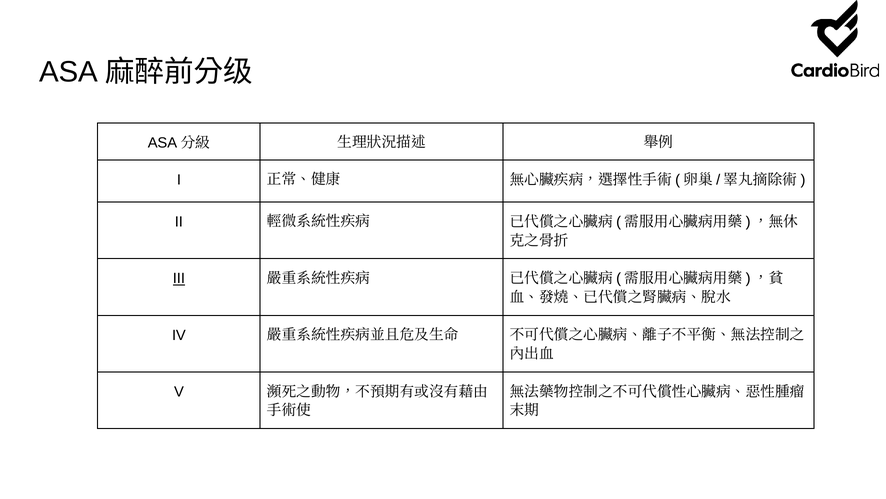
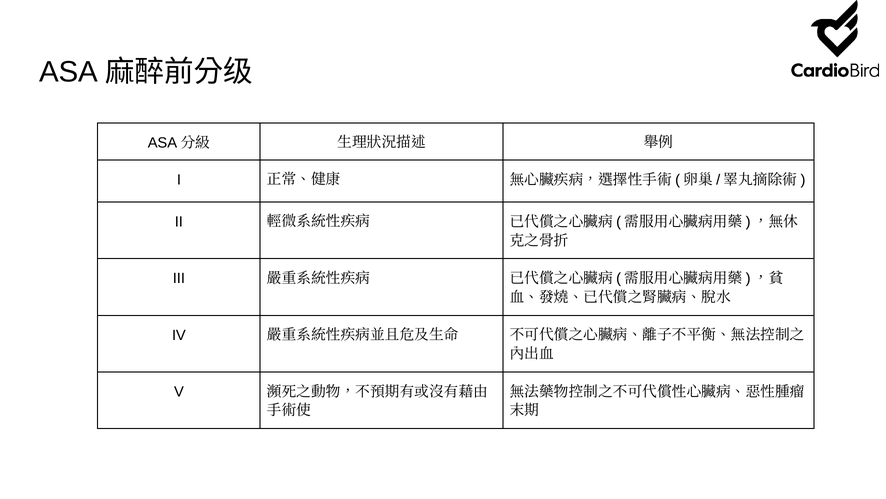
III underline: present -> none (179, 278)
